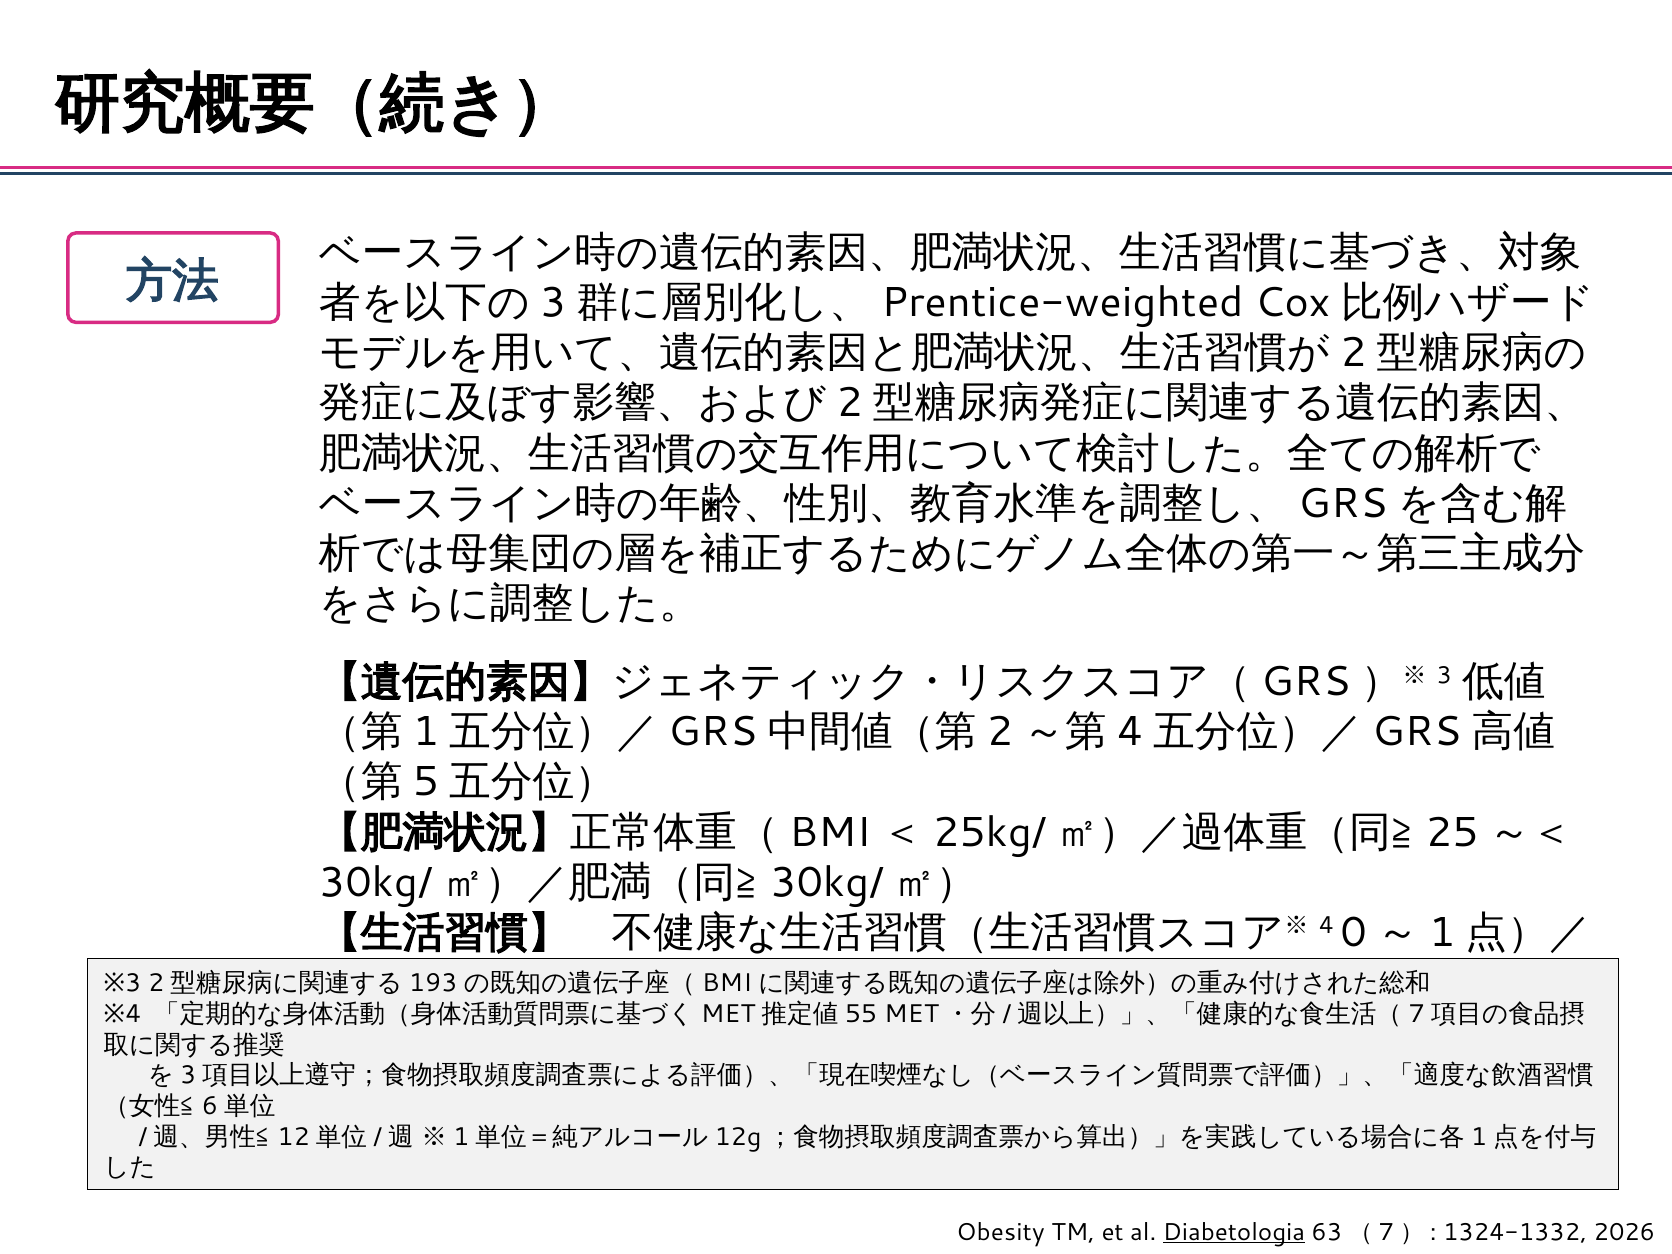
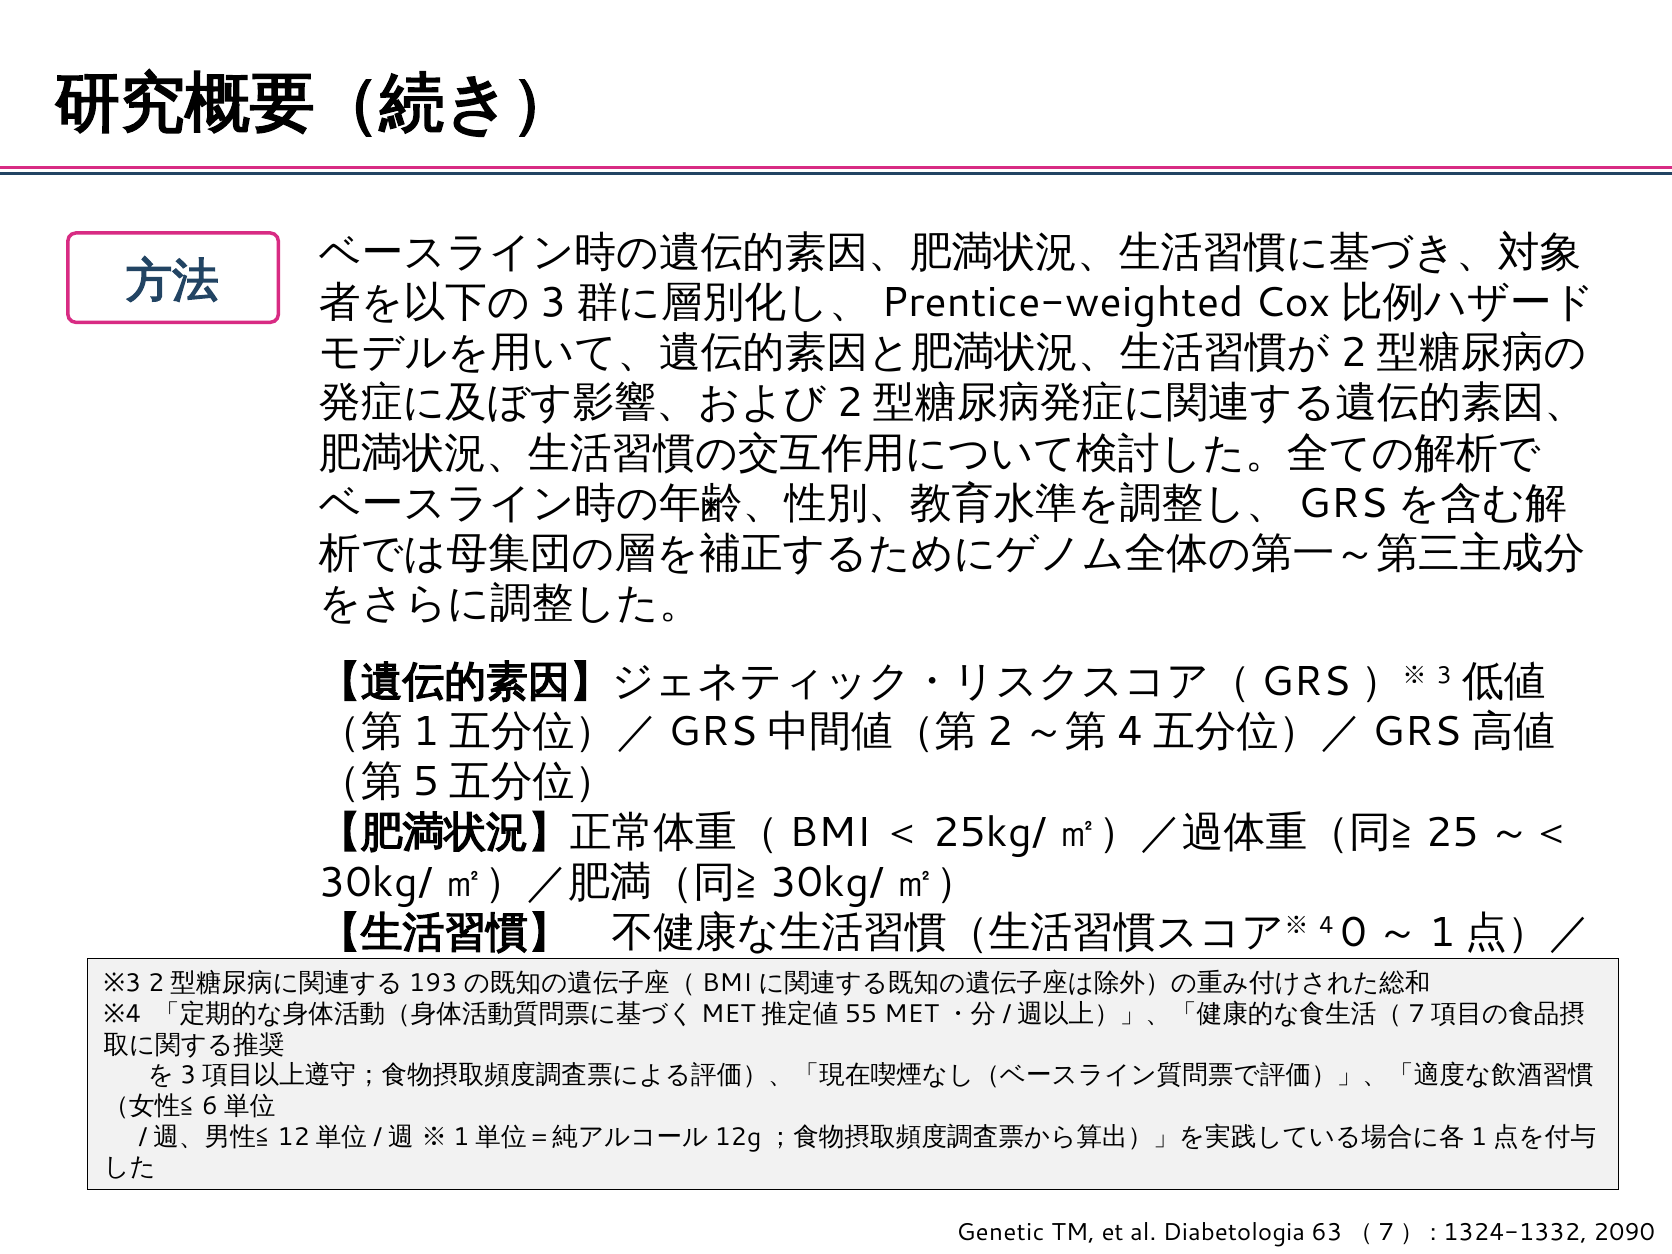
Obesity: Obesity -> Genetic (1000, 1232)
Diabetologia underline: present -> none (1234, 1232)
2026: 2026 -> 2090 (1624, 1232)
